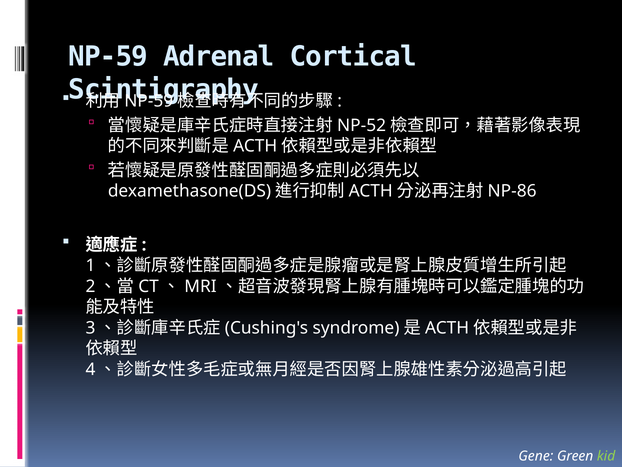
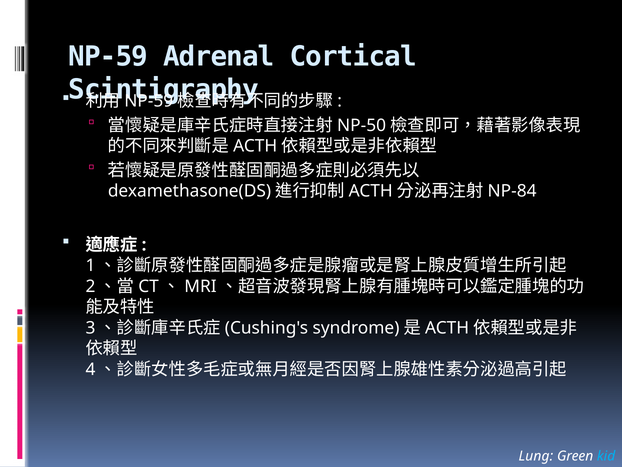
NP-52: NP-52 -> NP-50 (362, 125)
NP-86: NP-86 -> NP-84 (512, 191)
Gene: Gene -> Lung (536, 456)
kid colour: light green -> light blue (606, 456)
